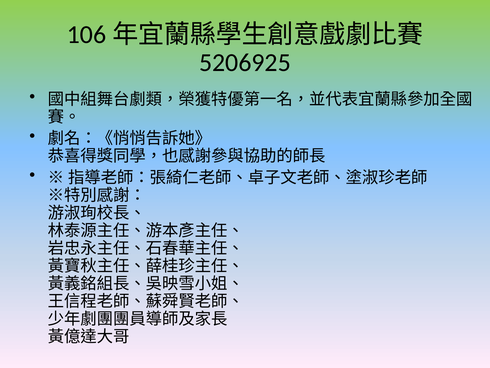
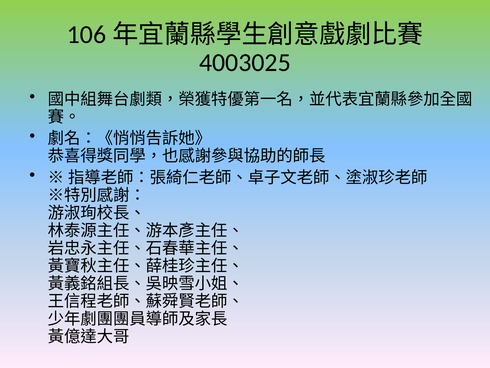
5206925: 5206925 -> 4003025 (245, 63)
